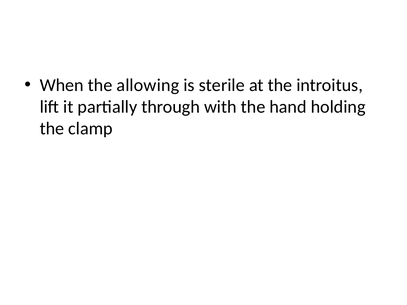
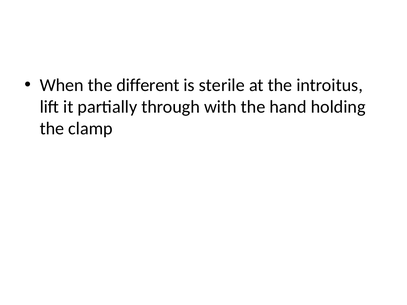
allowing: allowing -> different (148, 85)
